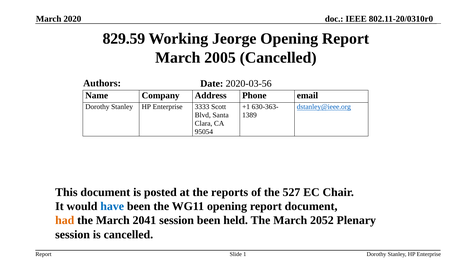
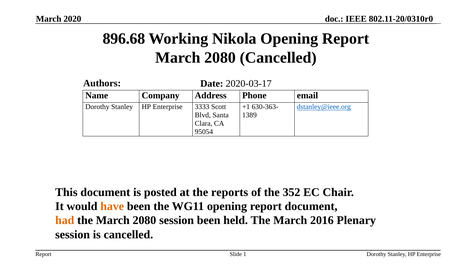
829.59: 829.59 -> 896.68 (124, 39)
Jeorge: Jeorge -> Nikola (234, 39)
2005: 2005 -> 2080 (220, 58)
2020-03-56: 2020-03-56 -> 2020-03-17 (249, 84)
527: 527 -> 352 (291, 193)
have colour: blue -> orange (112, 207)
the March 2041: 2041 -> 2080 (144, 221)
2052: 2052 -> 2016 (322, 221)
